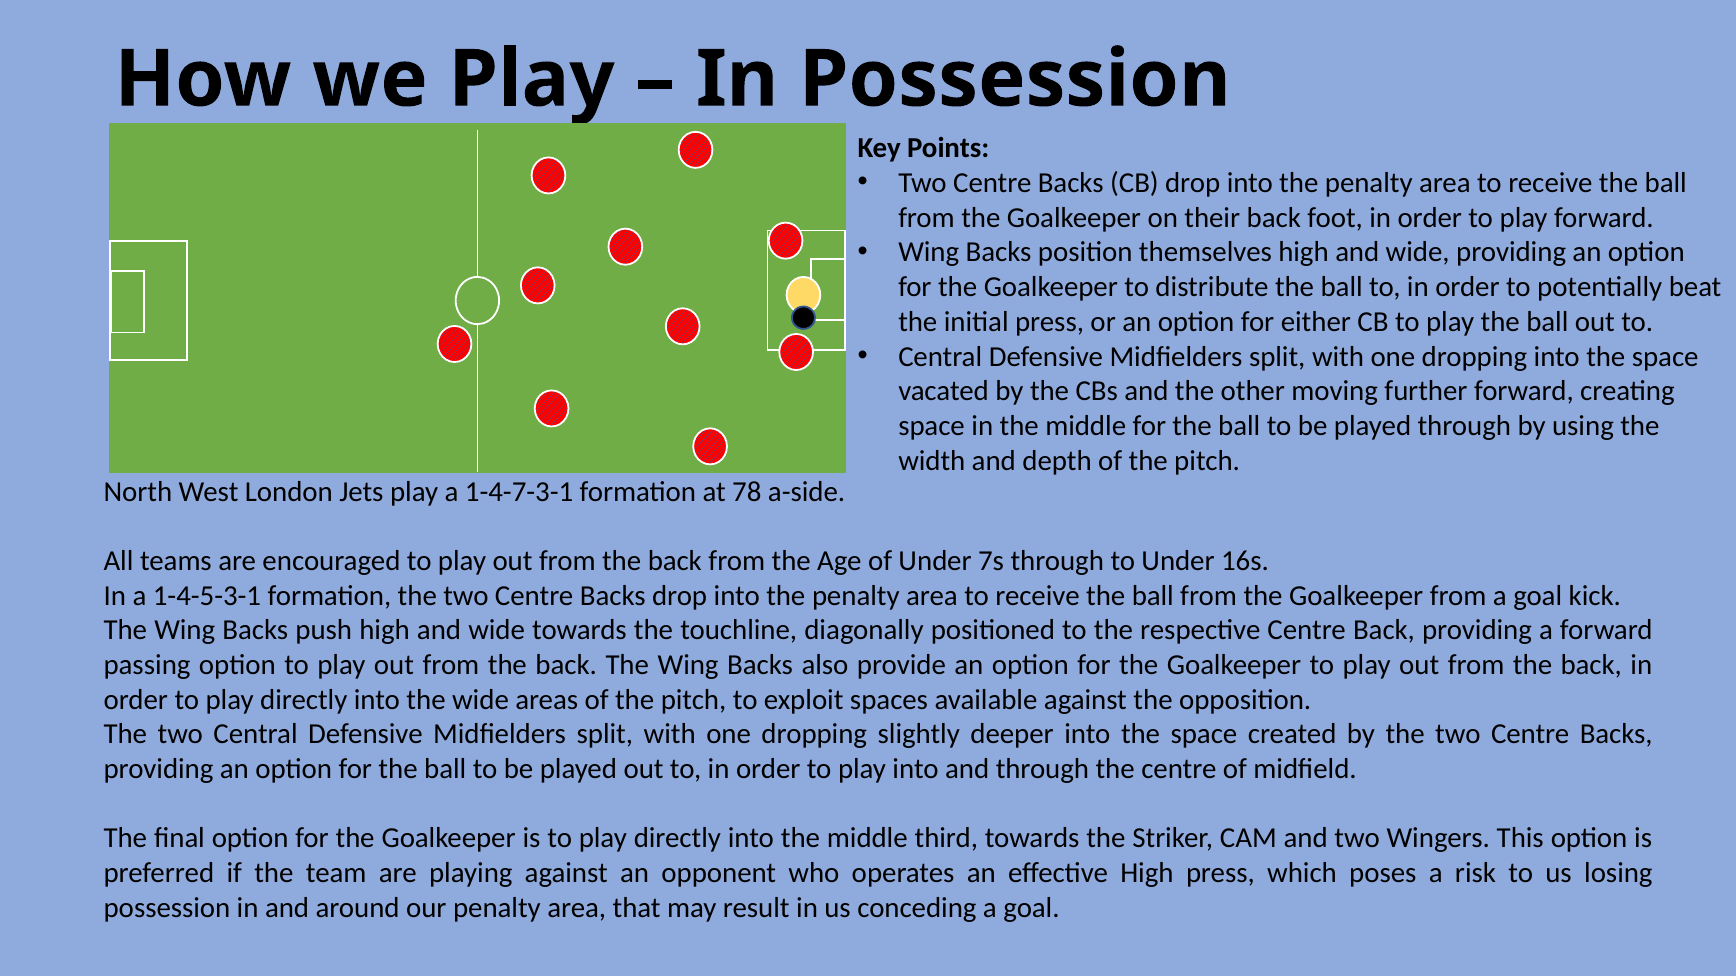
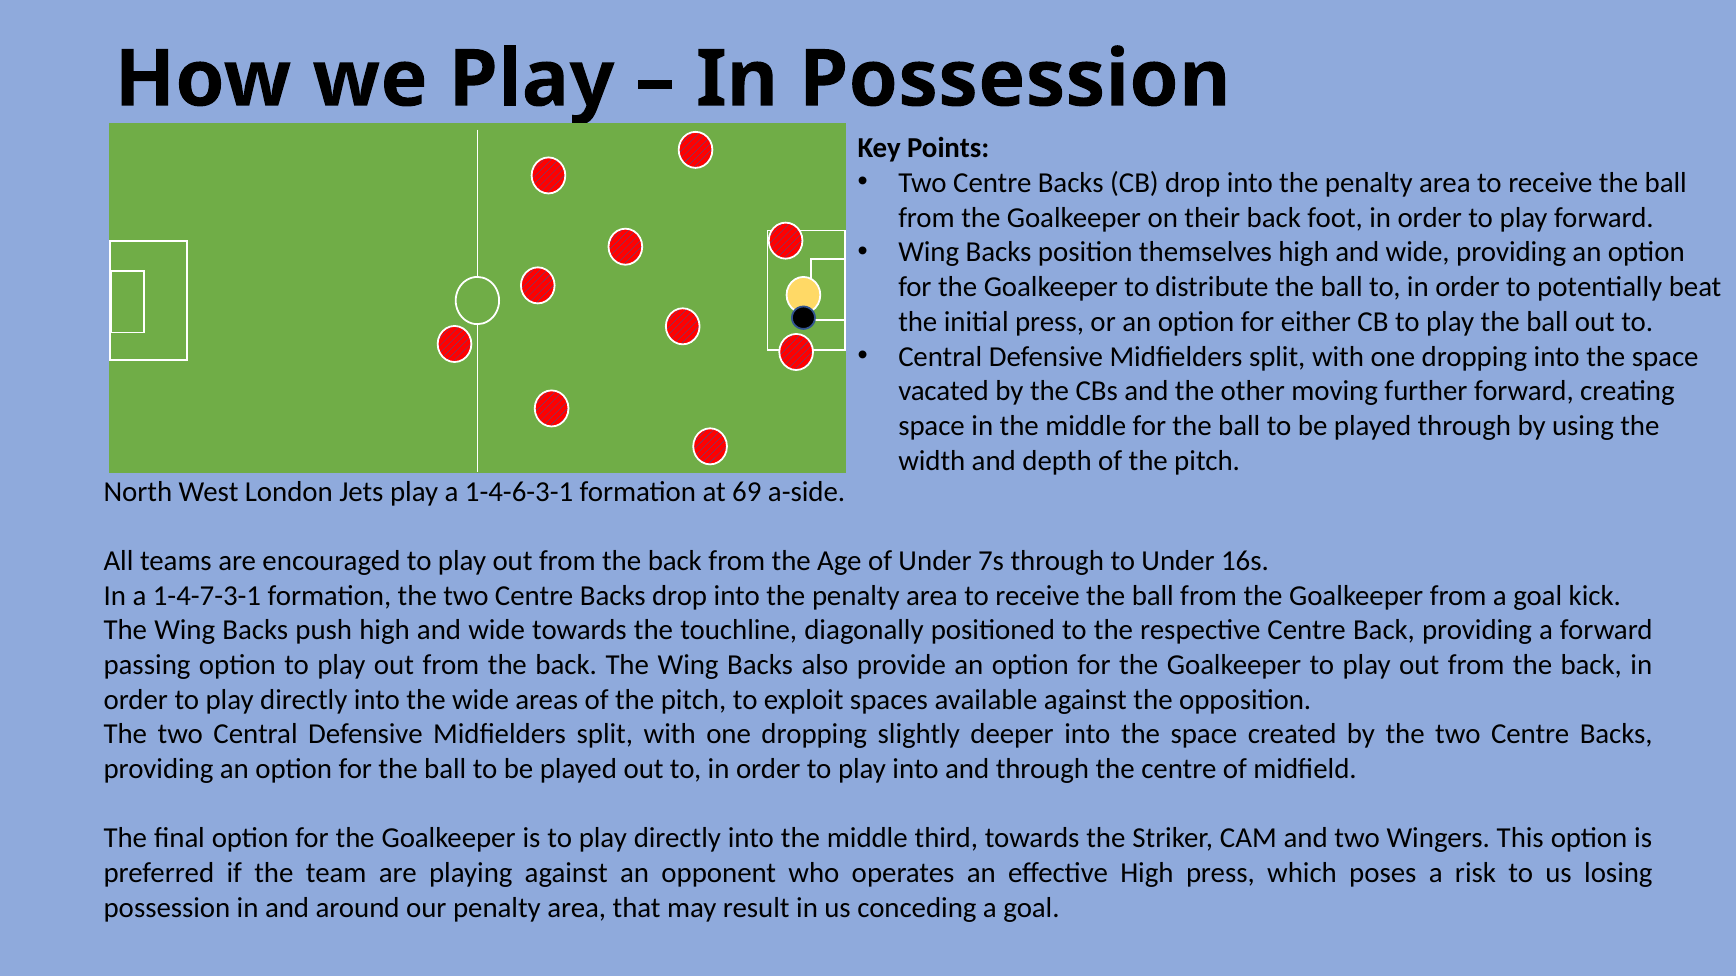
1-4-7-3-1: 1-4-7-3-1 -> 1-4-6-3-1 (519, 492)
78: 78 -> 69 (747, 492)
1-4-5-3-1: 1-4-5-3-1 -> 1-4-7-3-1 (207, 596)
